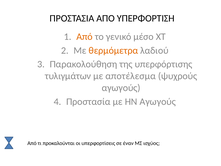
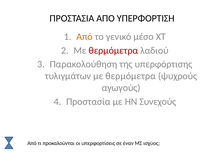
θερμόμετρα colour: orange -> red (113, 50)
τυλιγμάτων με αποτέλεσμα: αποτέλεσμα -> θερμόμετρα (131, 76)
ΗΝ Αγωγούς: Αγωγούς -> Συνεχούς (158, 101)
